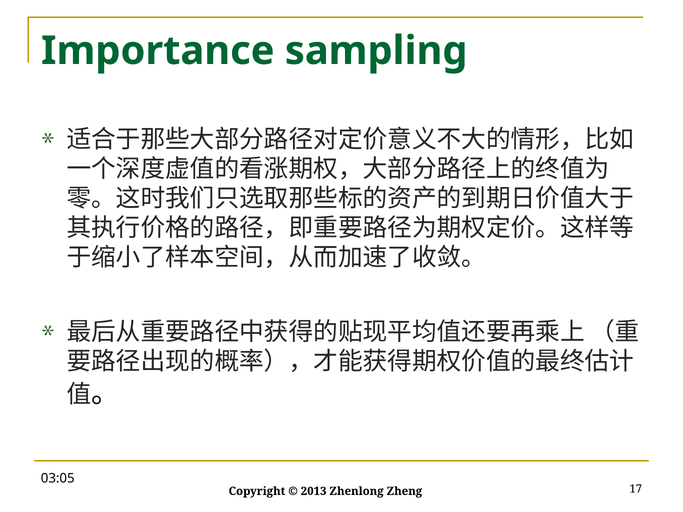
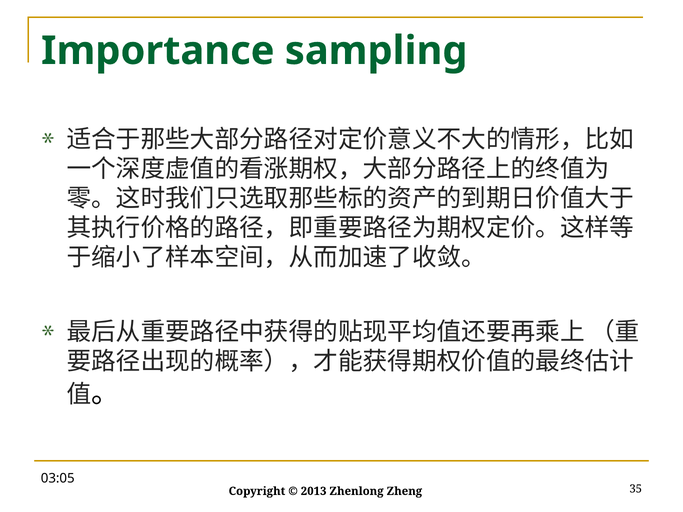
17: 17 -> 35 (636, 489)
